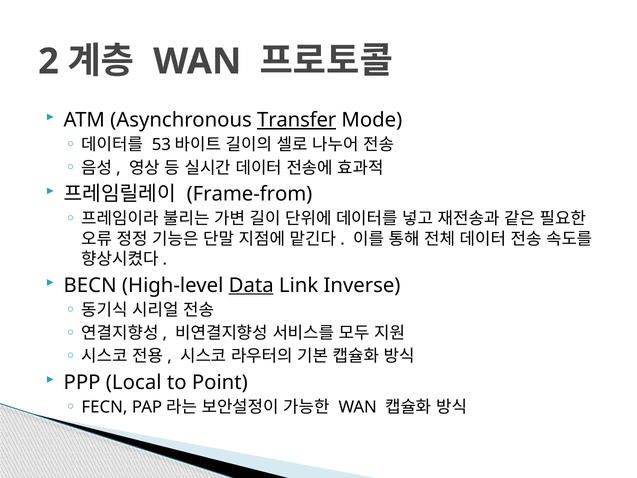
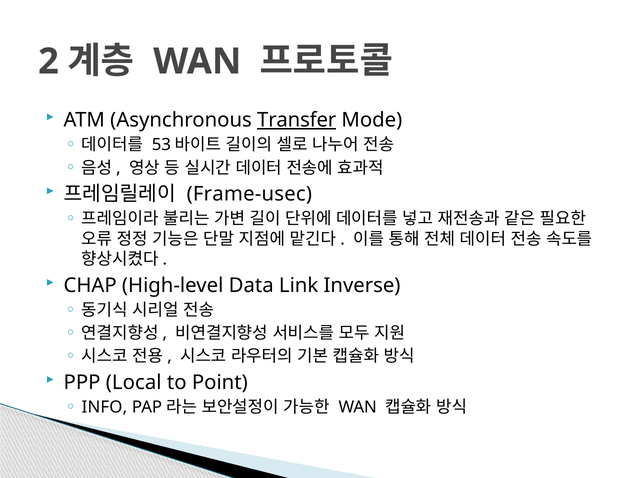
Frame-from: Frame-from -> Frame-usec (249, 194)
BECN: BECN -> CHAP (90, 285)
Data underline: present -> none (251, 285)
FECN: FECN -> INFO (104, 407)
